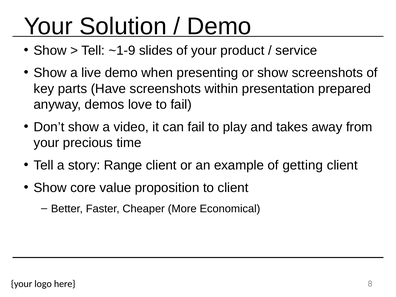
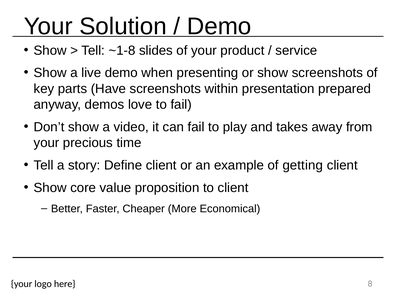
~1-9: ~1-9 -> ~1-8 (122, 50)
Range: Range -> Define (123, 165)
